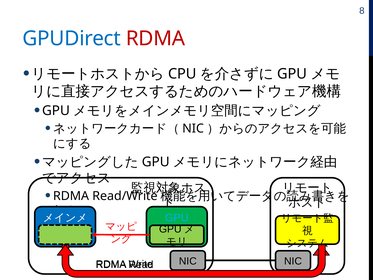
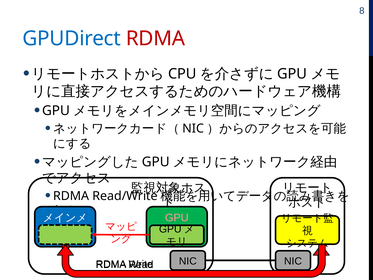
GPU colour: light blue -> pink (177, 218)
